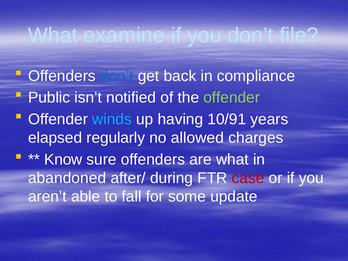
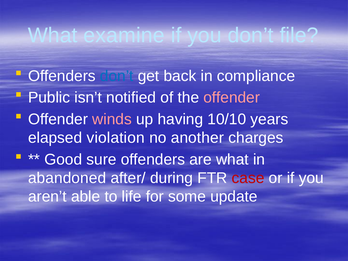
offender colour: light green -> pink (232, 98)
winds colour: light blue -> pink (112, 119)
10/91: 10/91 -> 10/10 (227, 119)
regularly: regularly -> violation (116, 138)
allowed: allowed -> another (197, 138)
Know: Know -> Good (63, 159)
fall: fall -> life (132, 197)
